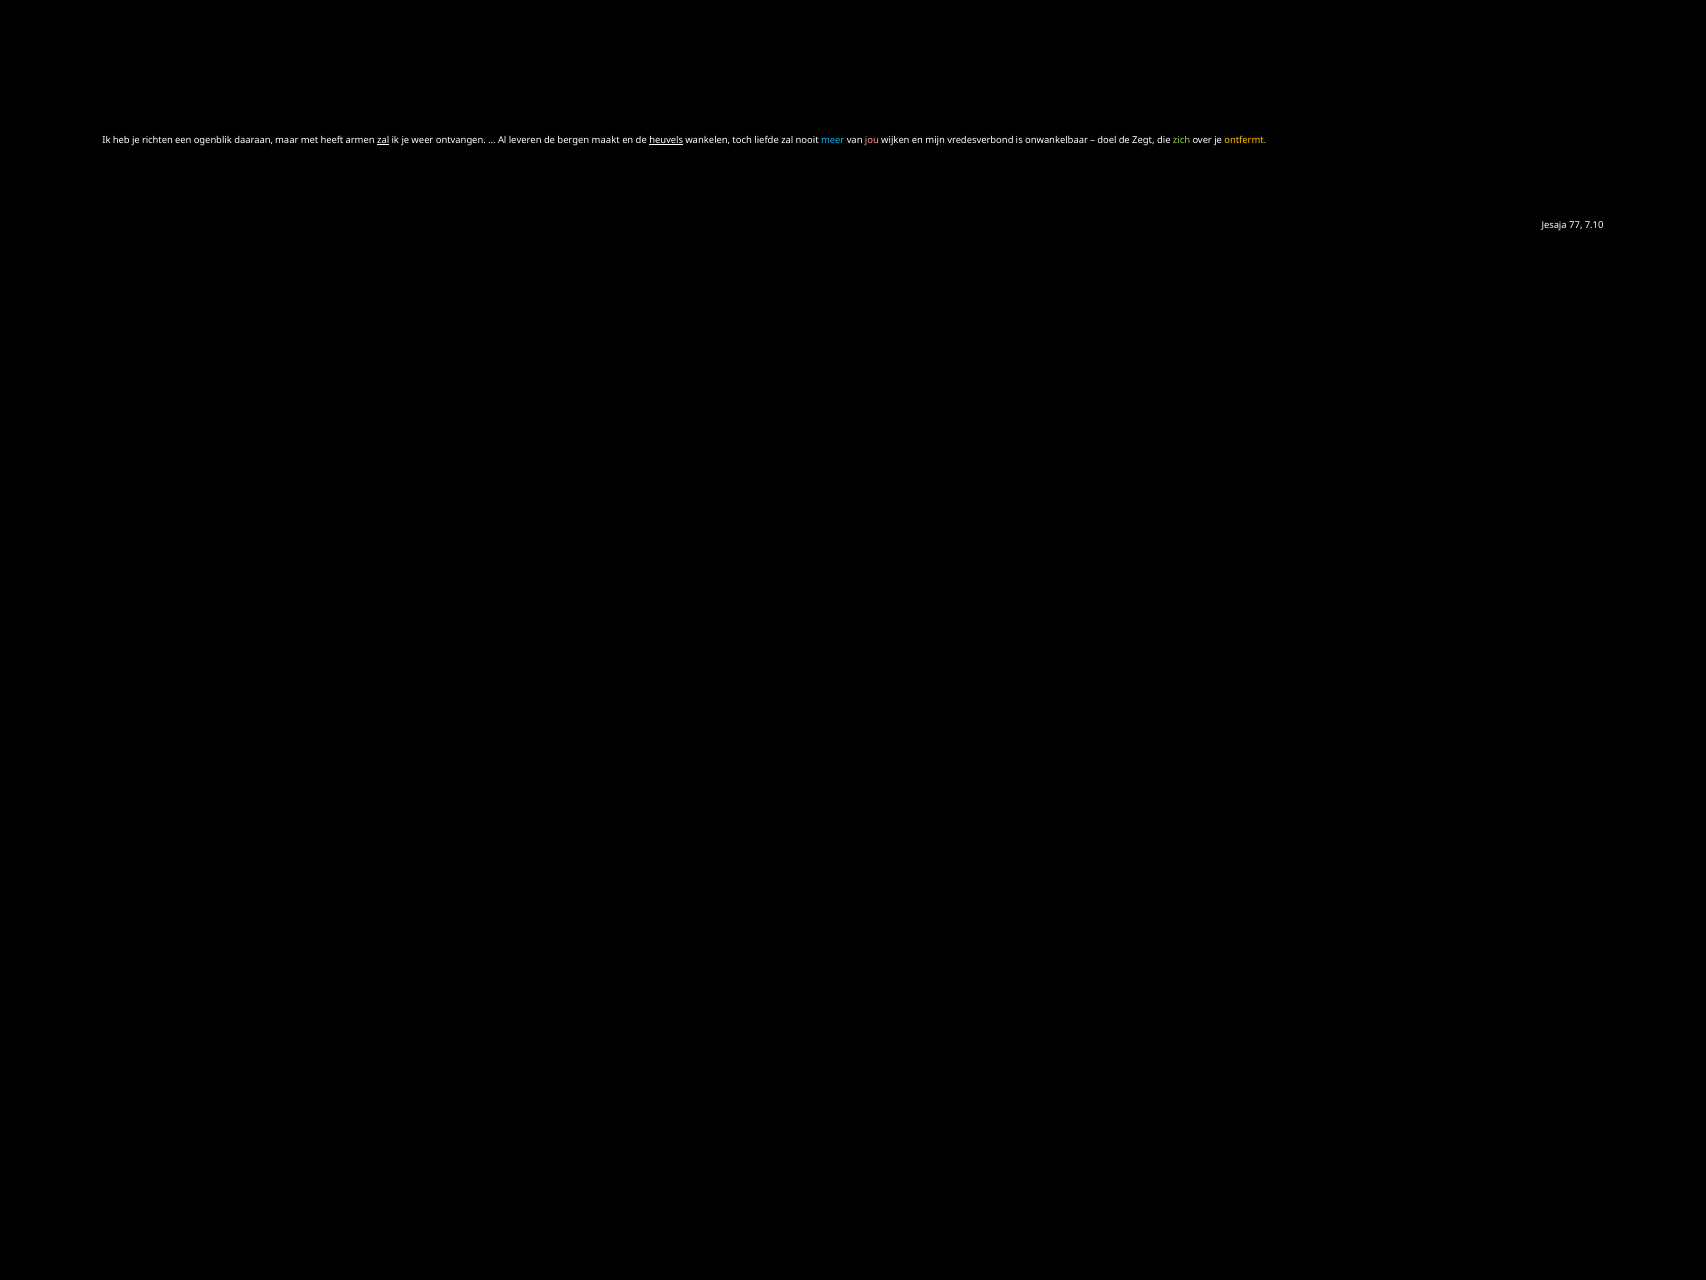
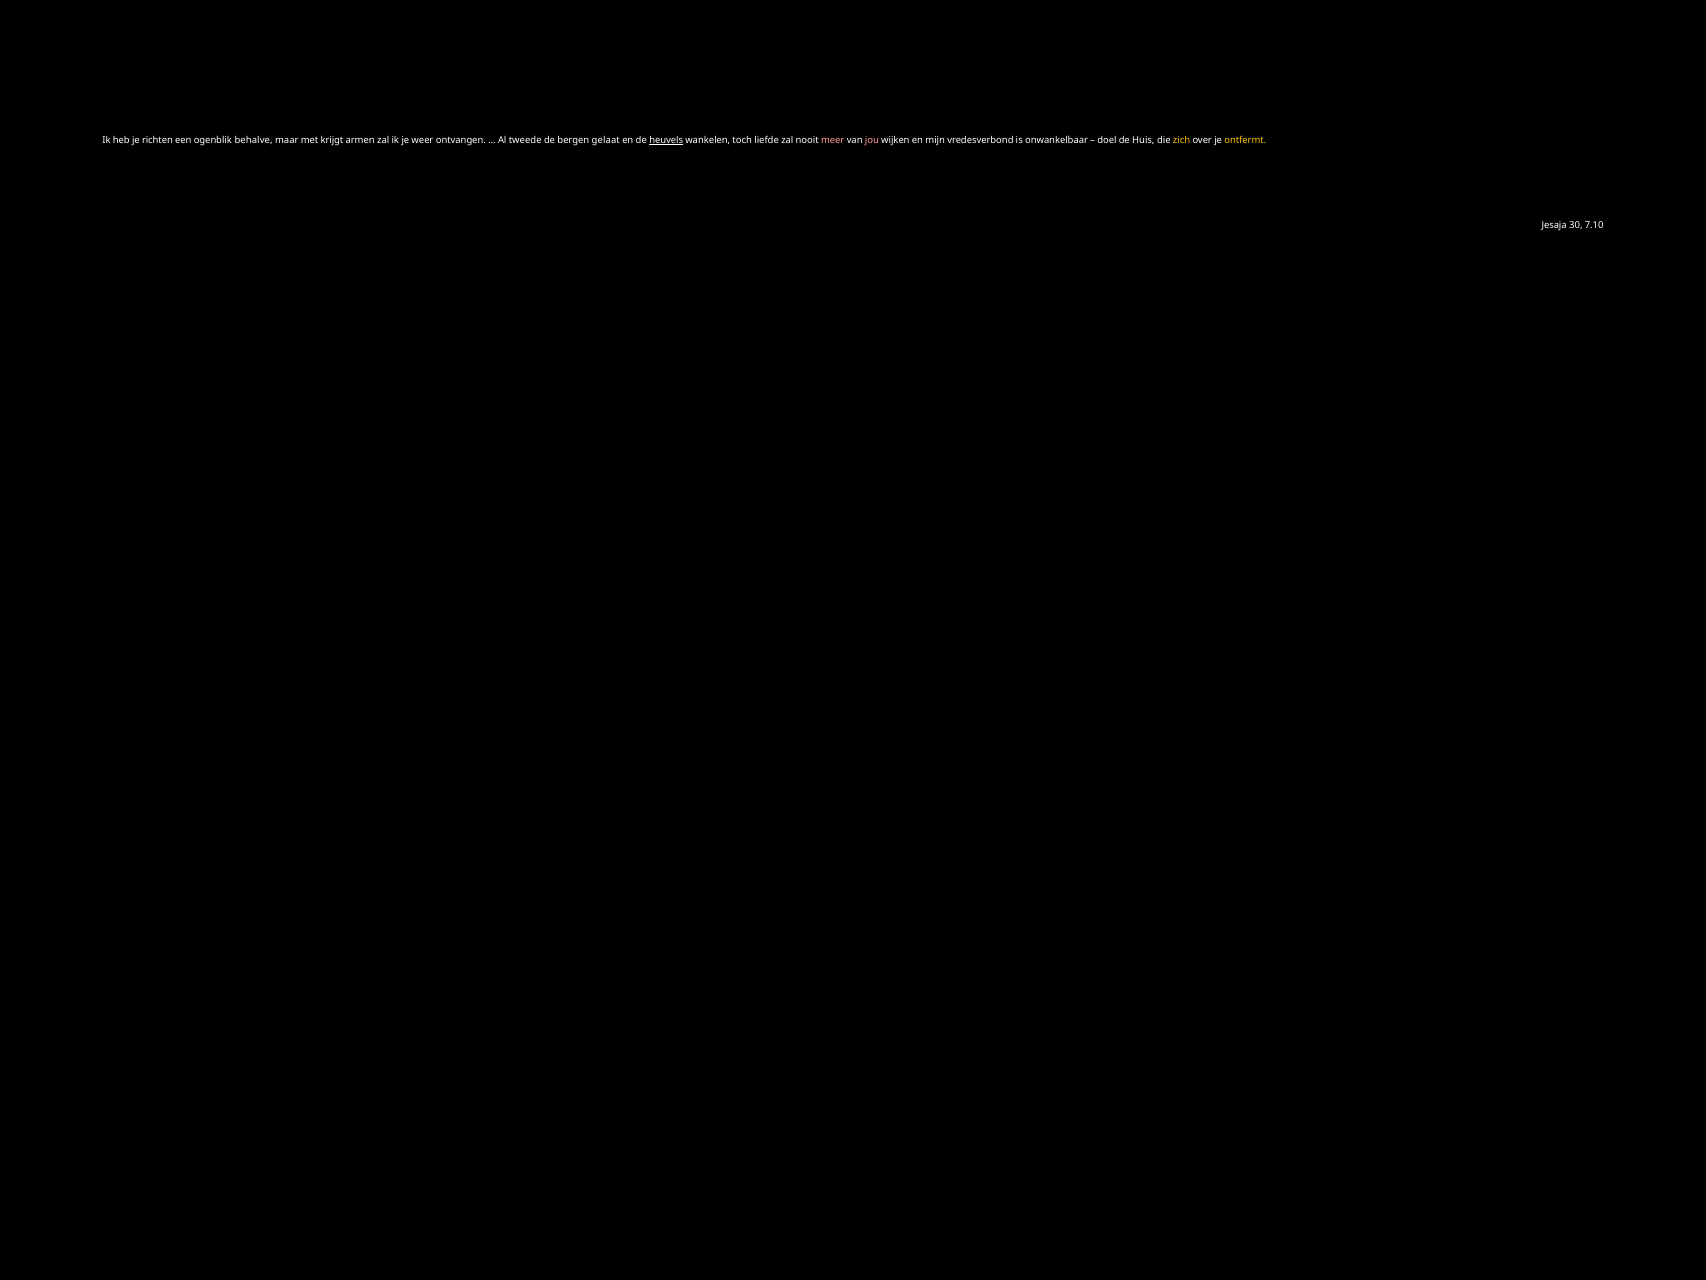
daaraan: daaraan -> behalve (254, 140)
heeft: heeft -> krijgt (332, 140)
zal underline: present -> none (383, 140)
leveren: leveren -> tweede (525, 140)
maakt: maakt -> gelaat (606, 140)
meer colour: light blue -> pink (833, 140)
Zegt: Zegt -> Huis (1143, 140)
zich colour: light green -> yellow (1182, 140)
77: 77 -> 30 (1576, 225)
